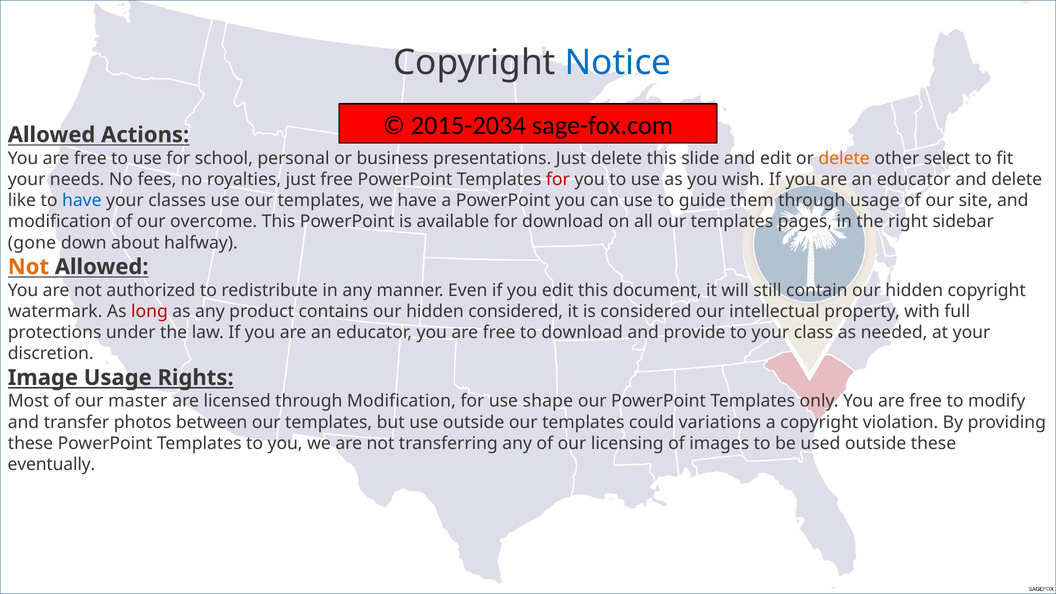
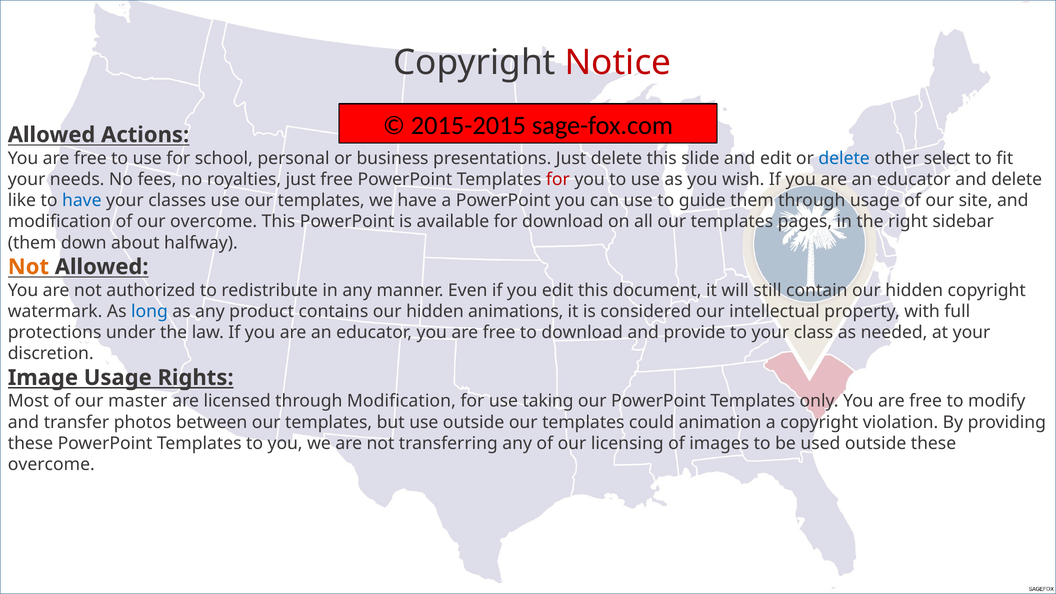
Notice colour: blue -> red (618, 62)
2015-2034: 2015-2034 -> 2015-2015 (468, 125)
delete colour: orange -> blue (844, 158)
gone: gone -> them (32, 243)
long colour: red -> blue (149, 311)
hidden considered: considered -> animations (516, 311)
shape: shape -> taking (548, 401)
variations: variations -> animation (720, 422)
eventually: eventually -> overcome (51, 464)
